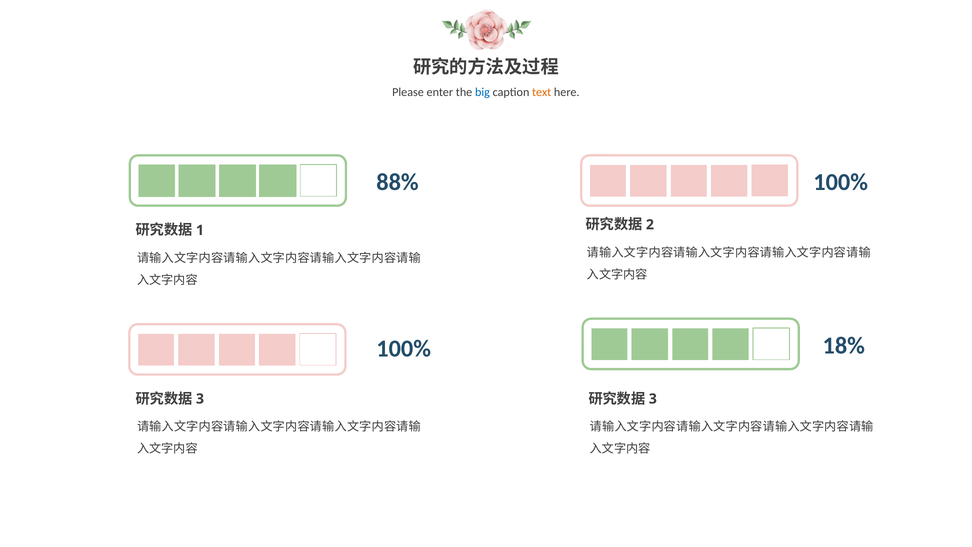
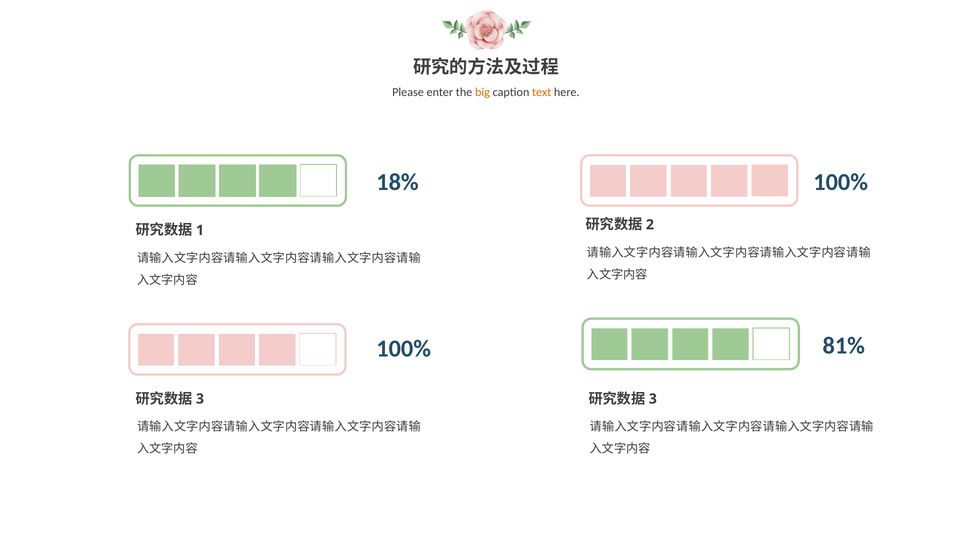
big colour: blue -> orange (483, 92)
88%: 88% -> 18% (397, 182)
18%: 18% -> 81% (844, 346)
